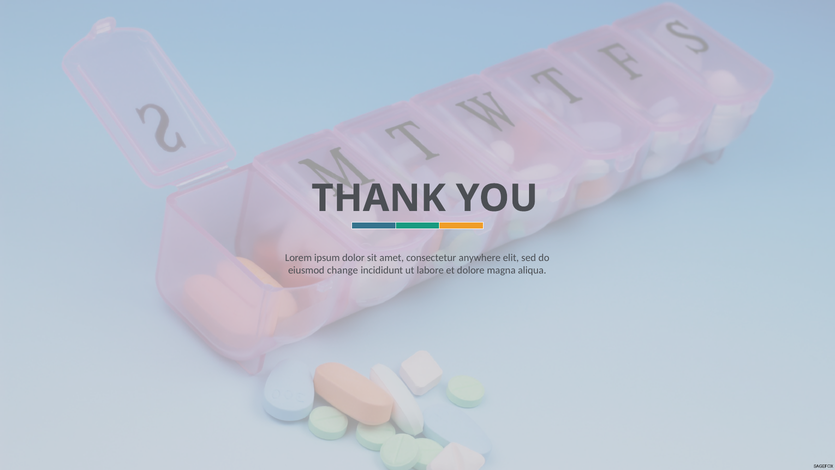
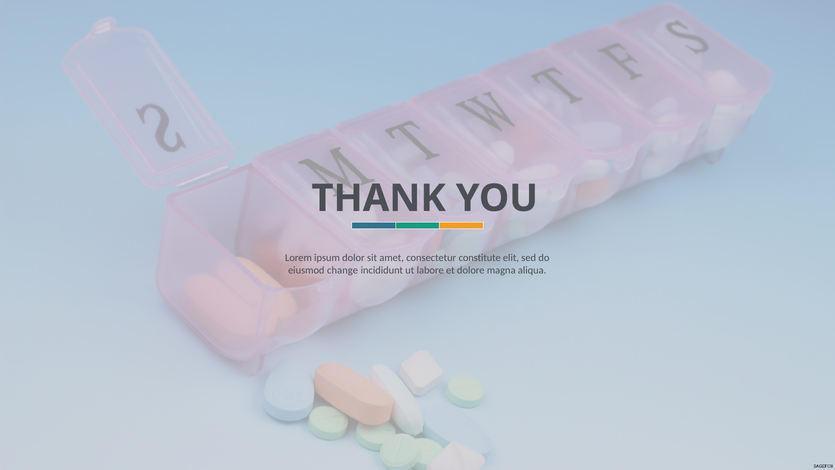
anywhere: anywhere -> constitute (480, 258)
